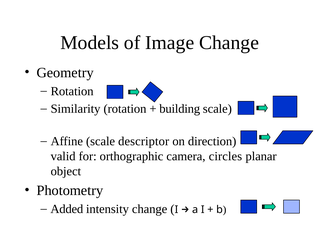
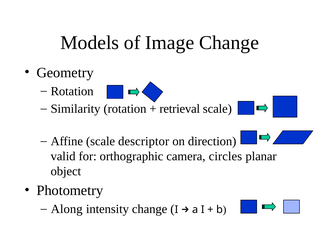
building: building -> retrieval (180, 109)
Added: Added -> Along (67, 210)
